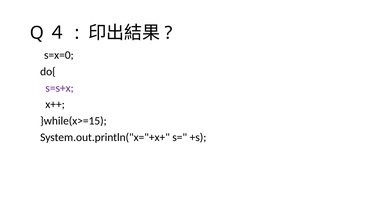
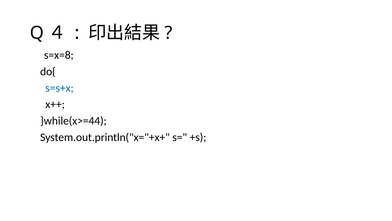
s=x=0: s=x=0 -> s=x=8 (59, 55)
s=s+x colour: purple -> blue (60, 88)
}while(x>=15: }while(x>=15 -> }while(x>=44 (73, 121)
